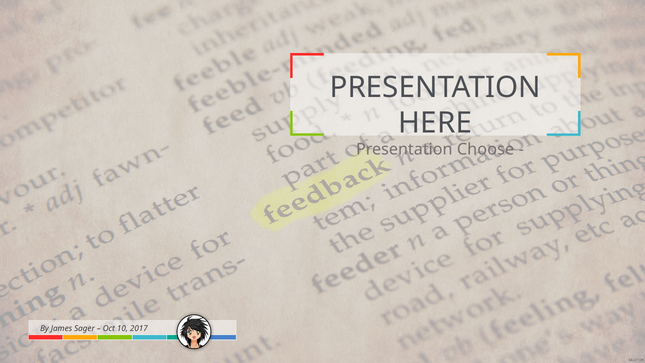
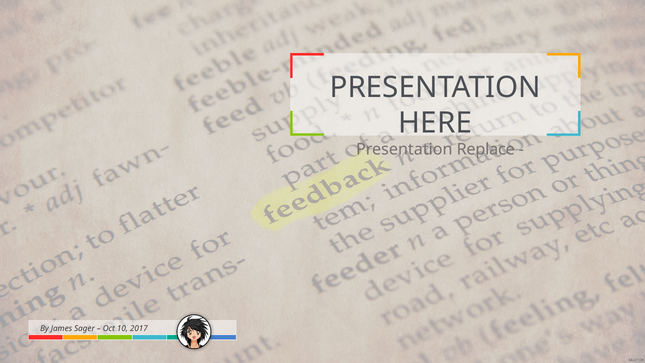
Choose: Choose -> Replace (486, 149)
